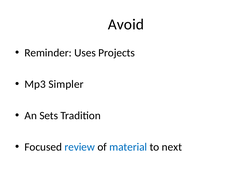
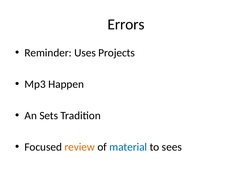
Avoid: Avoid -> Errors (126, 24)
Simpler: Simpler -> Happen (66, 84)
review colour: blue -> orange (80, 147)
next: next -> sees (172, 147)
